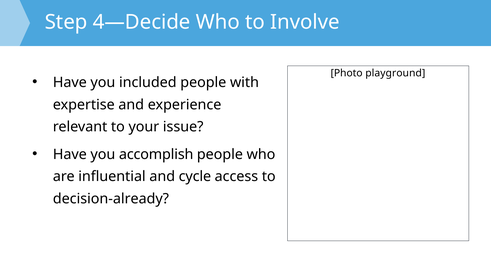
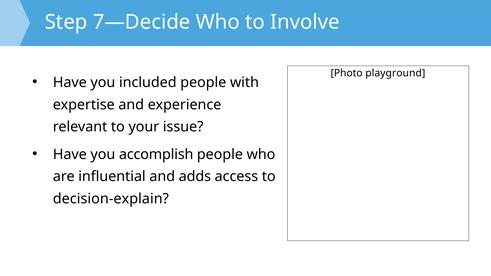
4—Decide: 4—Decide -> 7—Decide (142, 22)
cycle: cycle -> adds (195, 177)
decision-already: decision-already -> decision-explain (111, 199)
